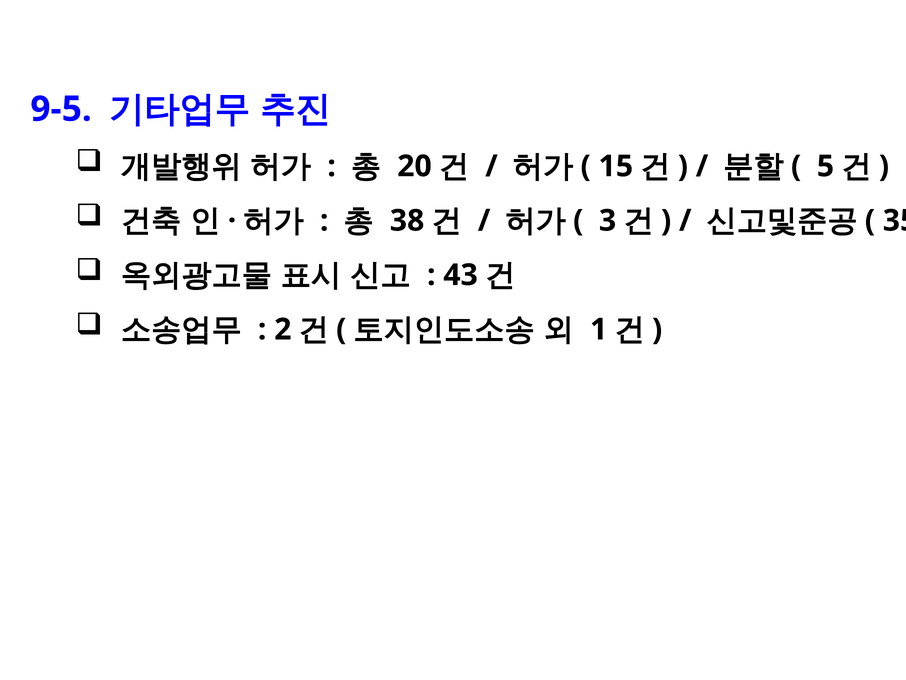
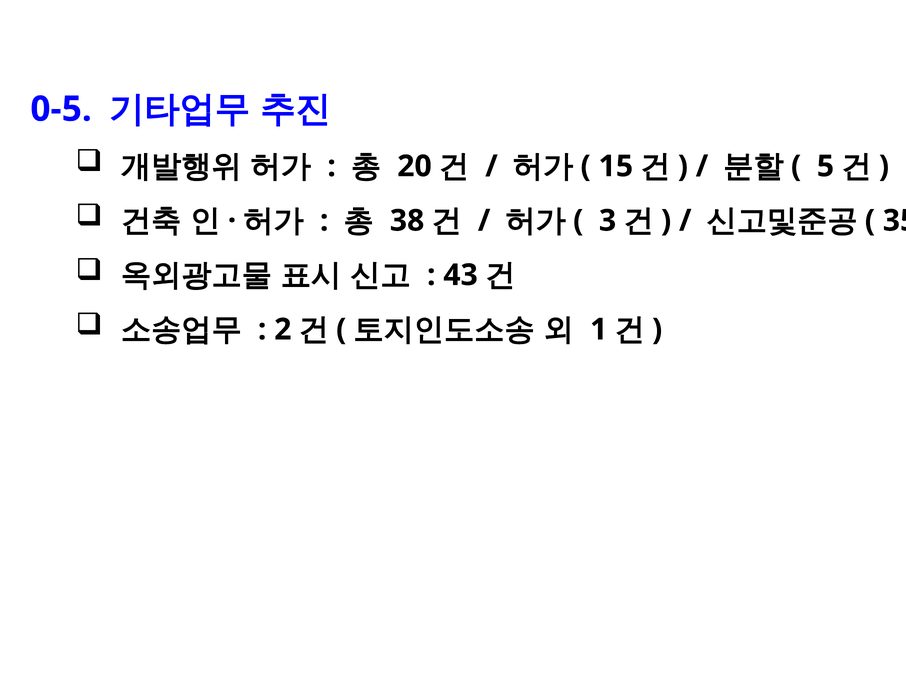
9-5: 9-5 -> 0-5 (61, 109)
